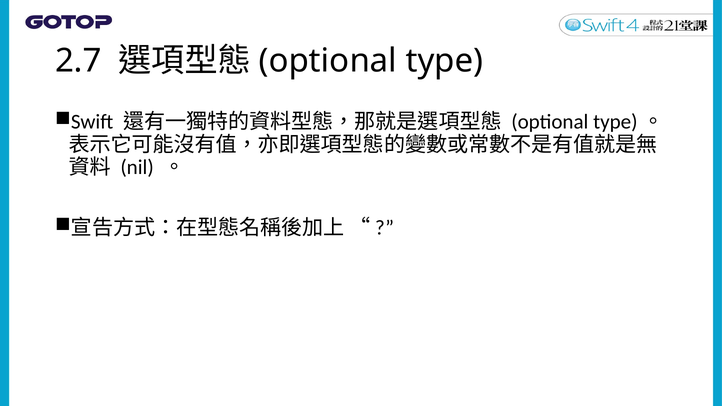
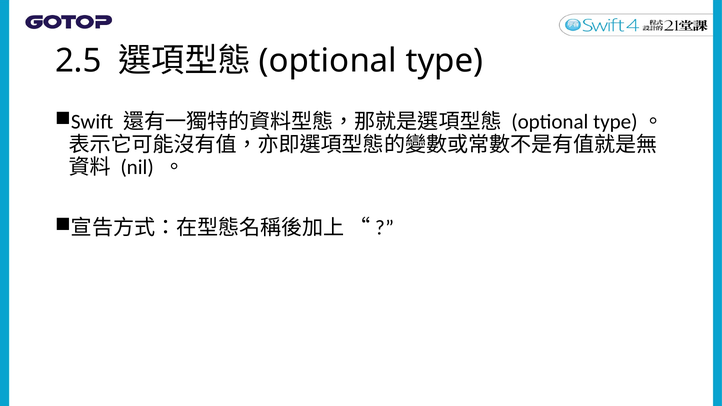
2.7: 2.7 -> 2.5 (78, 61)
